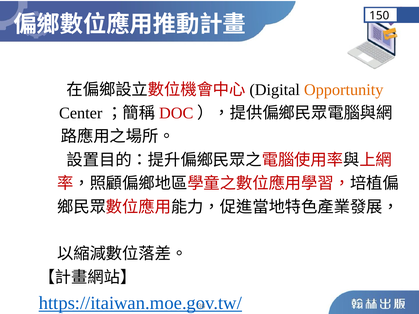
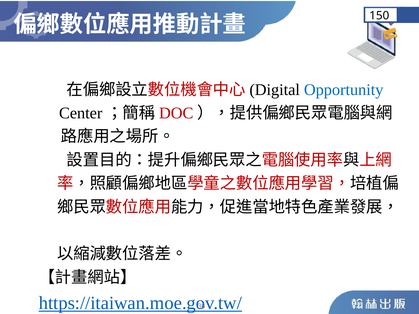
Opportunity colour: orange -> blue (344, 90)
